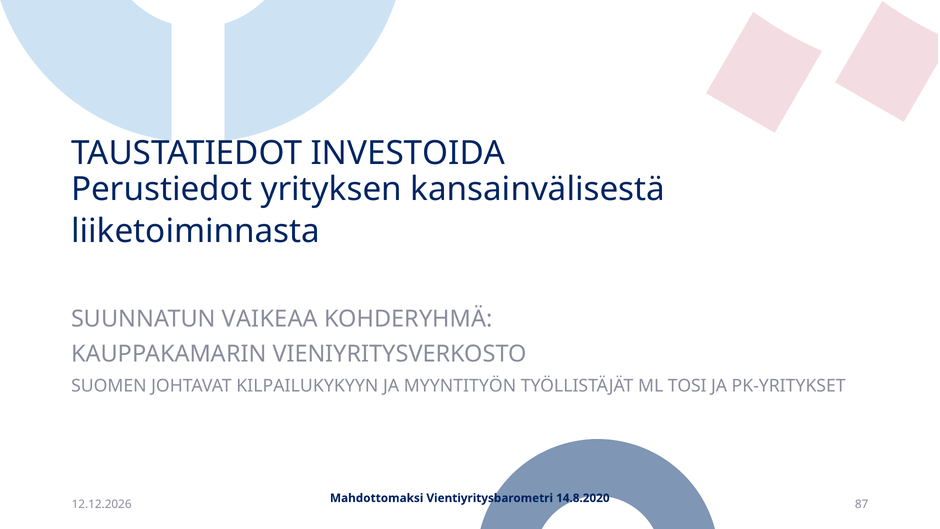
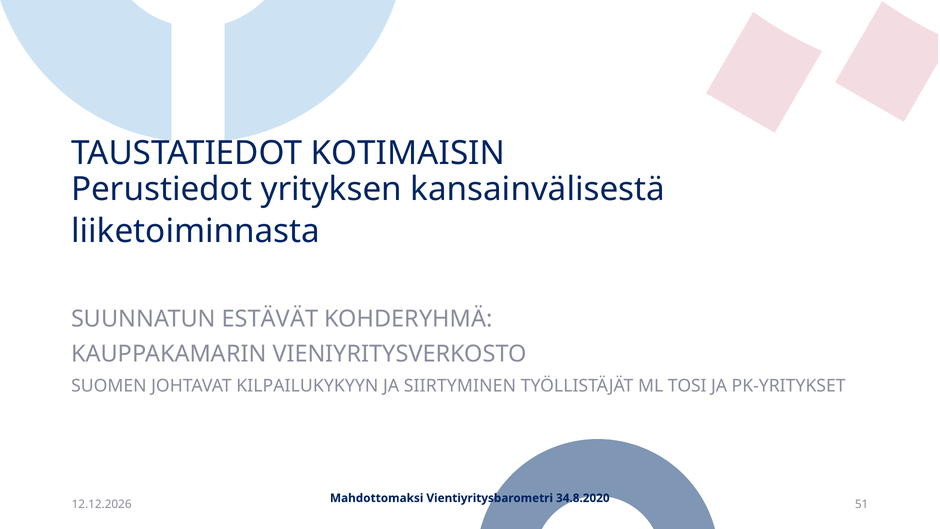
INVESTOIDA: INVESTOIDA -> KOTIMAISIN (408, 153)
VAIKEAA: VAIKEAA -> ESTÄVÄT (270, 319)
MYYNTITYÖN: MYYNTITYÖN -> SIIRTYMINEN (460, 386)
14.8.2020: 14.8.2020 -> 34.8.2020 (583, 498)
87: 87 -> 51 (862, 504)
